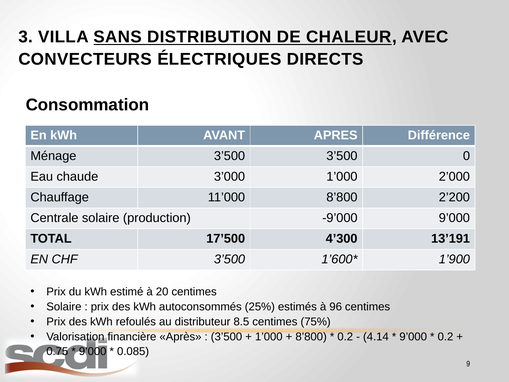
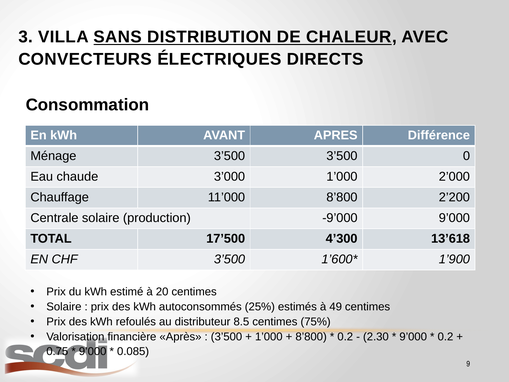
13’191: 13’191 -> 13’618 (451, 238)
96: 96 -> 49 (336, 307)
4.14: 4.14 -> 2.30 (376, 336)
